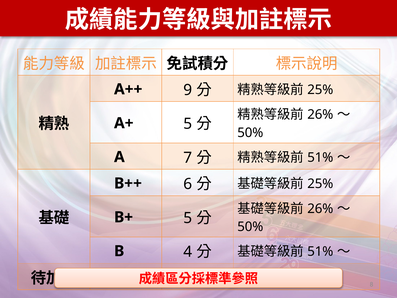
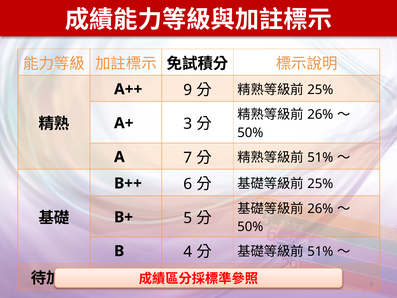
A+ 5: 5 -> 3 (188, 124)
